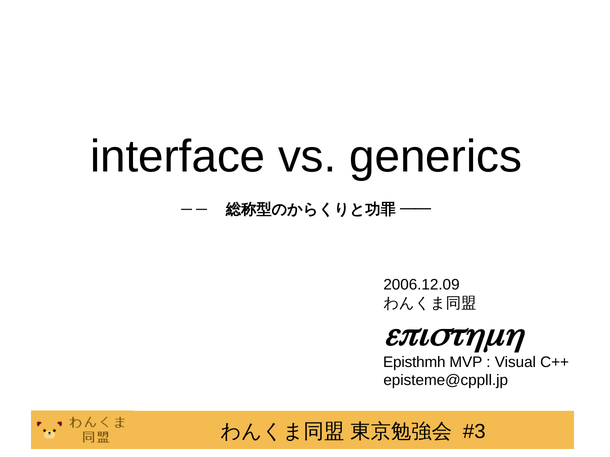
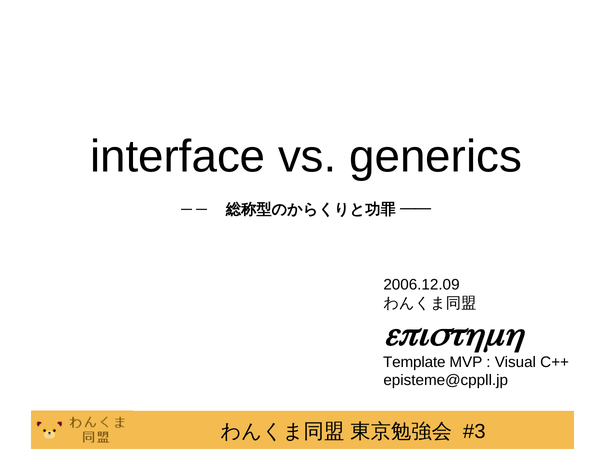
Episthmh: Episthmh -> Template (414, 362)
